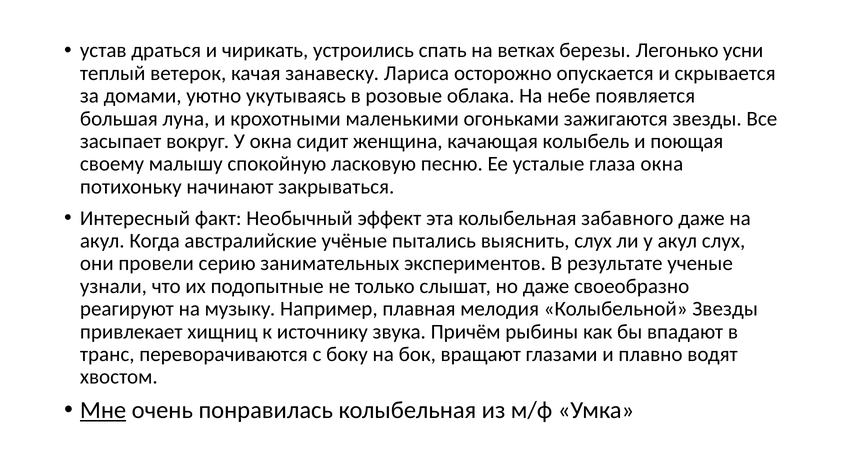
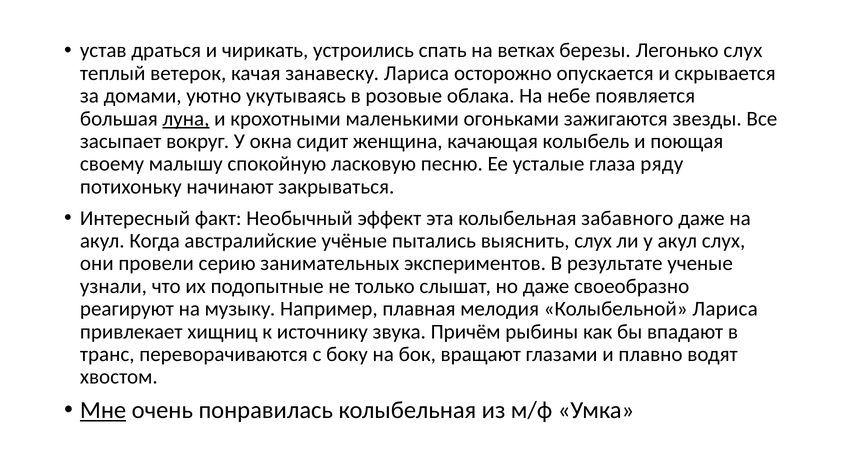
Легонько усни: усни -> слух (743, 51)
луна underline: none -> present (186, 119)
глаза окна: окна -> ряду (662, 164)
Колыбельной Звезды: Звезды -> Лариса (725, 309)
